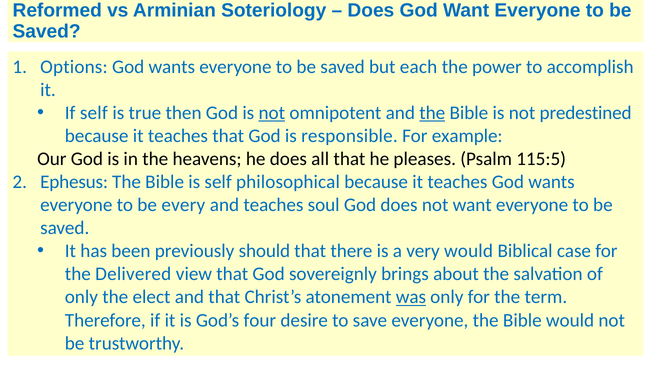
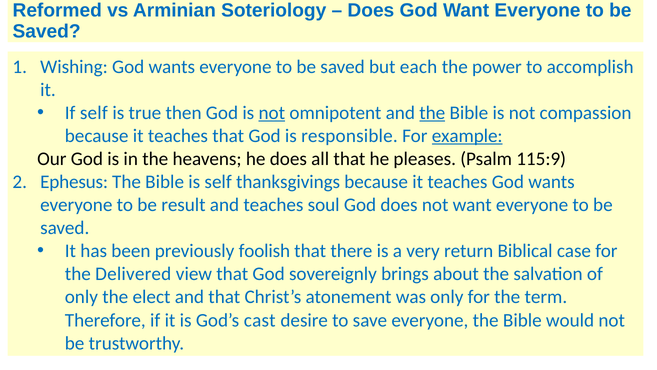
Options: Options -> Wishing (74, 67)
predestined: predestined -> compassion (586, 113)
example underline: none -> present (467, 136)
115:5: 115:5 -> 115:9 (541, 159)
philosophical: philosophical -> thanksgivings (288, 182)
every: every -> result (183, 205)
should: should -> foolish (264, 251)
very would: would -> return (469, 251)
was underline: present -> none (411, 297)
four: four -> cast (260, 320)
